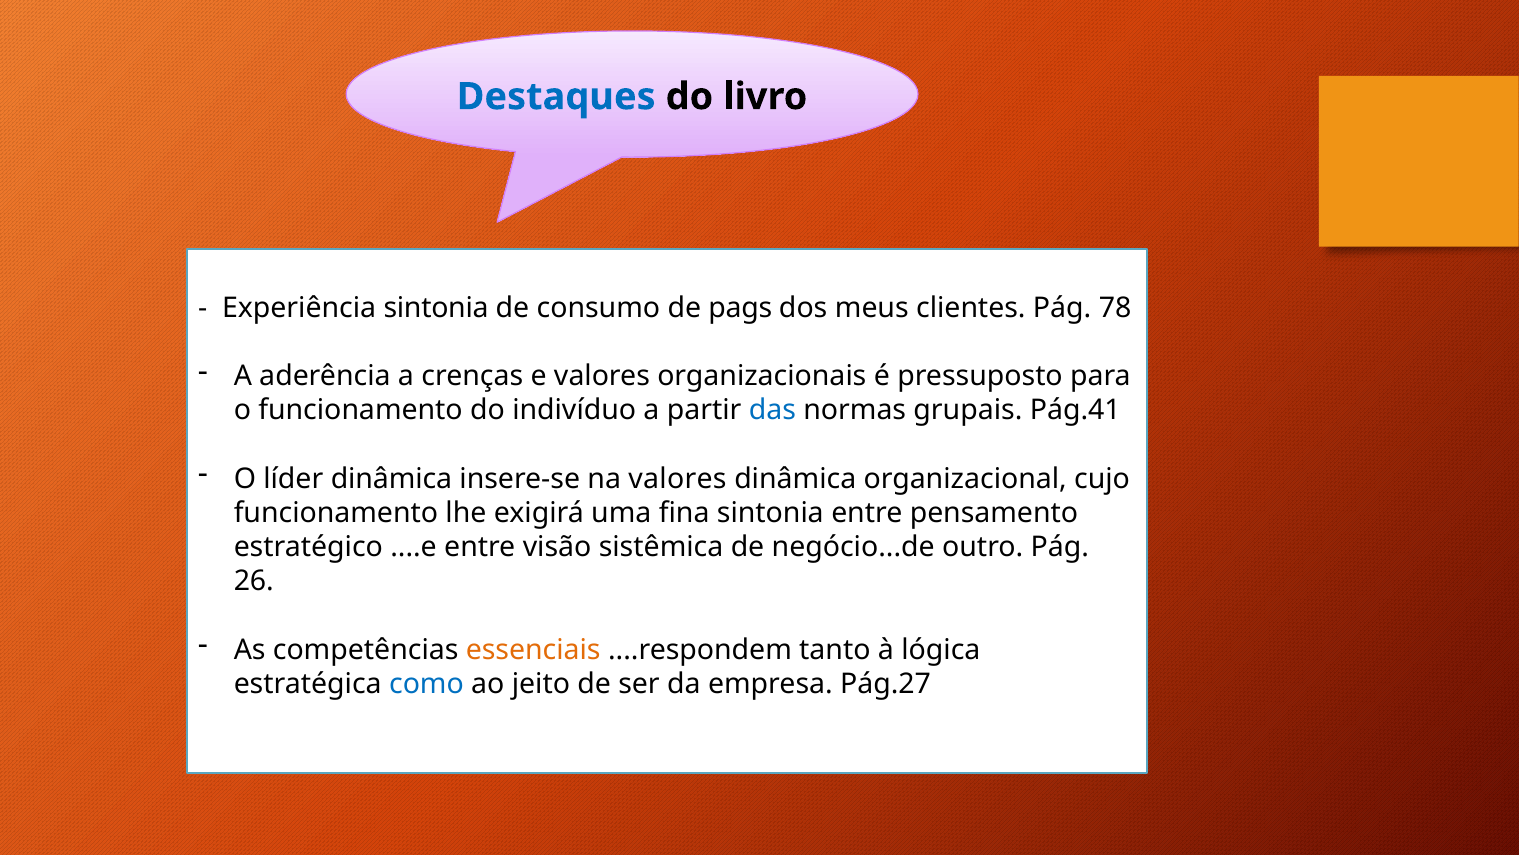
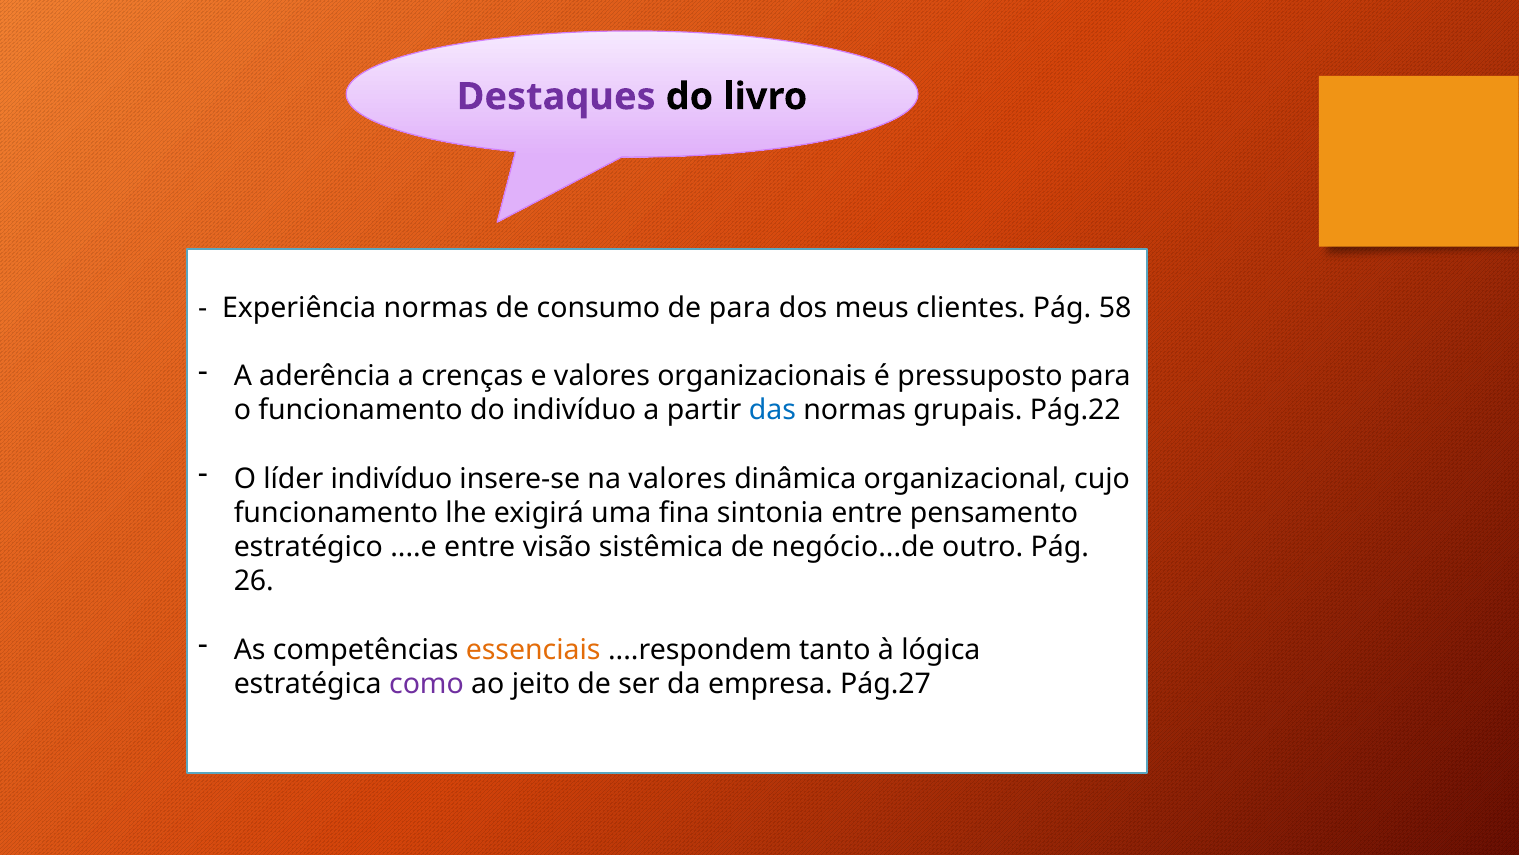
Destaques colour: blue -> purple (556, 97)
Experiência sintonia: sintonia -> normas (436, 308)
de pags: pags -> para (740, 308)
78: 78 -> 58 (1115, 308)
Pág.41: Pág.41 -> Pág.22 (1075, 410)
líder dinâmica: dinâmica -> indivíduo (392, 479)
como colour: blue -> purple (426, 684)
